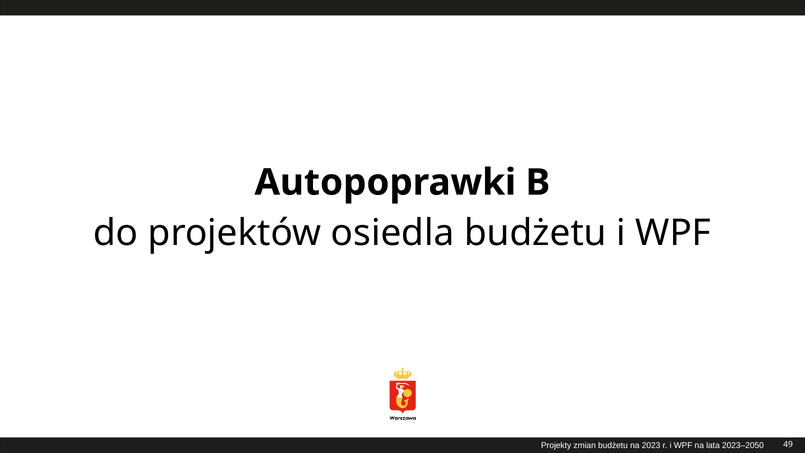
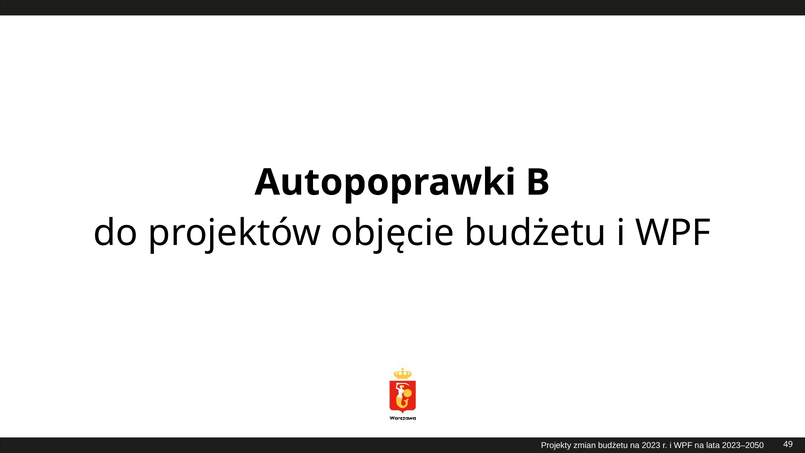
osiedla: osiedla -> objęcie (393, 233)
